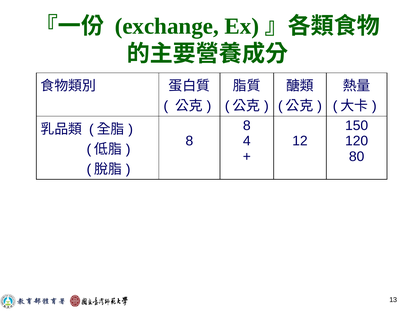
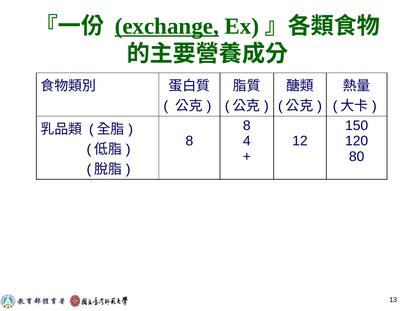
exchange underline: none -> present (167, 26)
